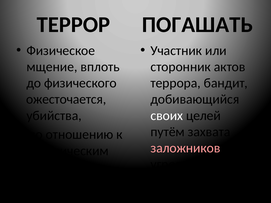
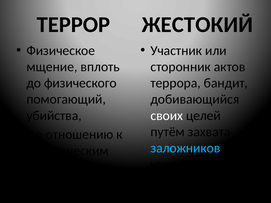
ПОГАШАТЬ: ПОГАШАТЬ -> ЖЕСТОКИЙ (197, 25)
ожесточается: ожесточается -> помогающий (66, 99)
заложников colour: pink -> light blue (185, 148)
